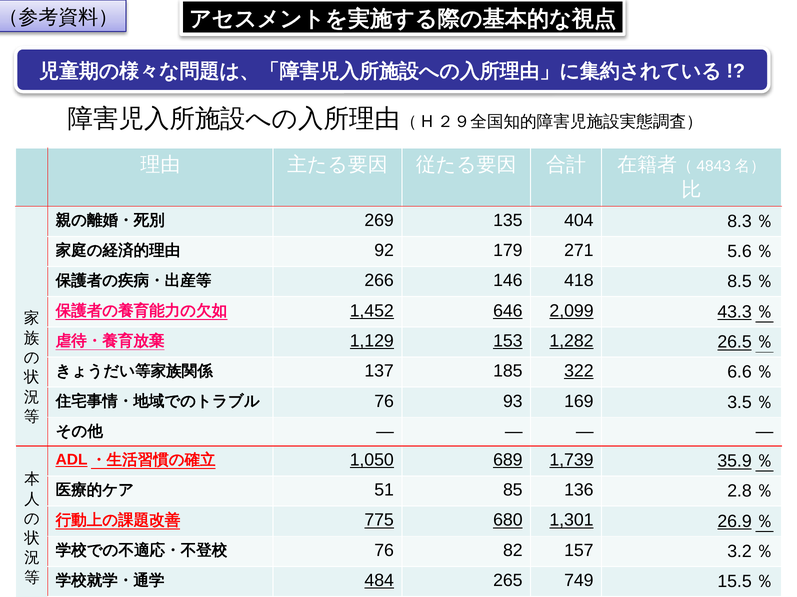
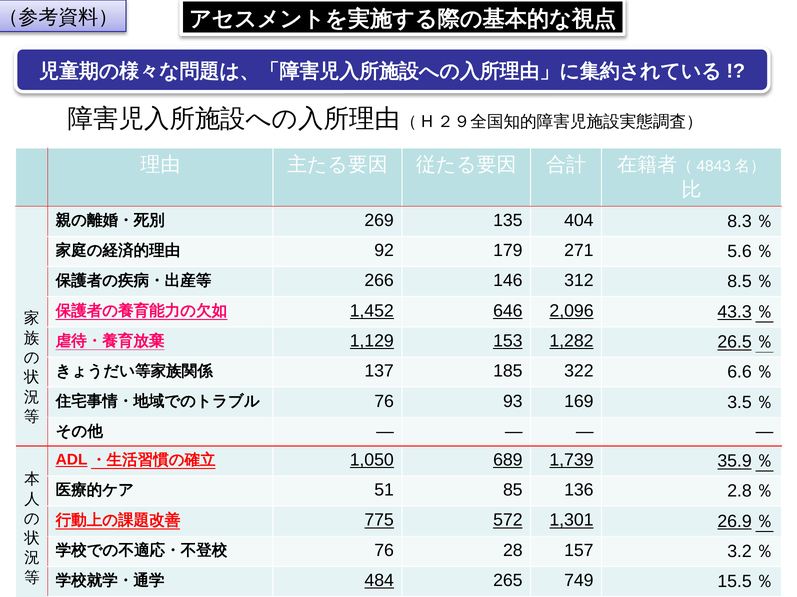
418: 418 -> 312 (579, 281)
2,099: 2,099 -> 2,096 (572, 311)
322 underline: present -> none (579, 372)
680: 680 -> 572 (508, 521)
82: 82 -> 28 (513, 551)
